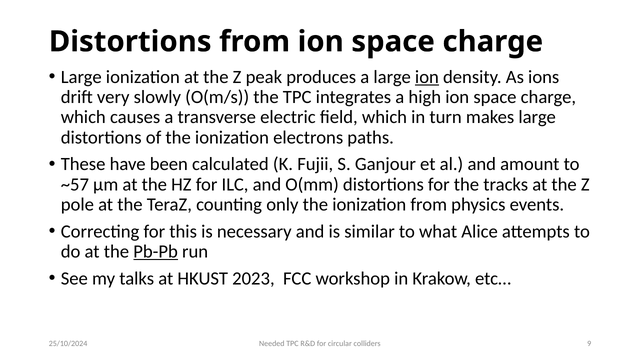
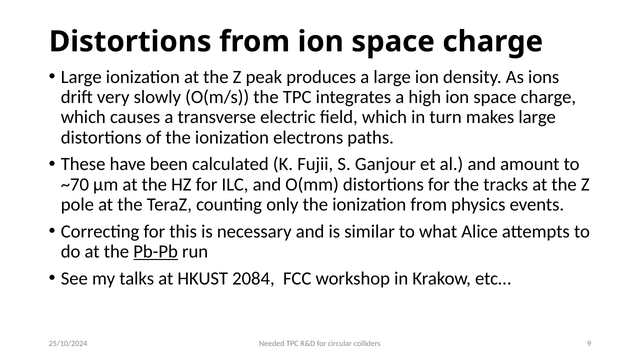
ion underline: present -> none (427, 77)
~57: ~57 -> ~70 (75, 184)
2023: 2023 -> 2084 (253, 278)
